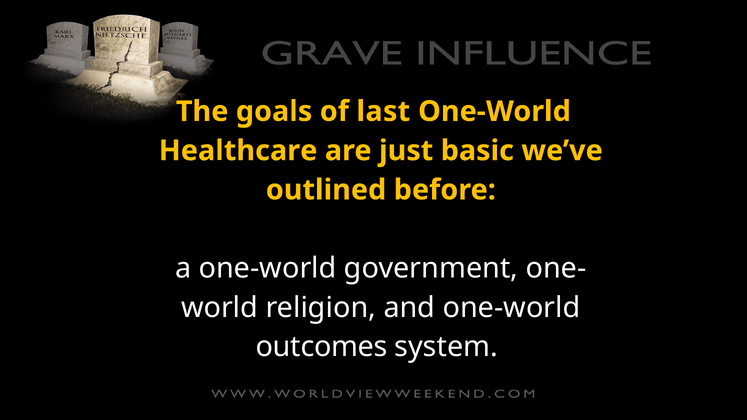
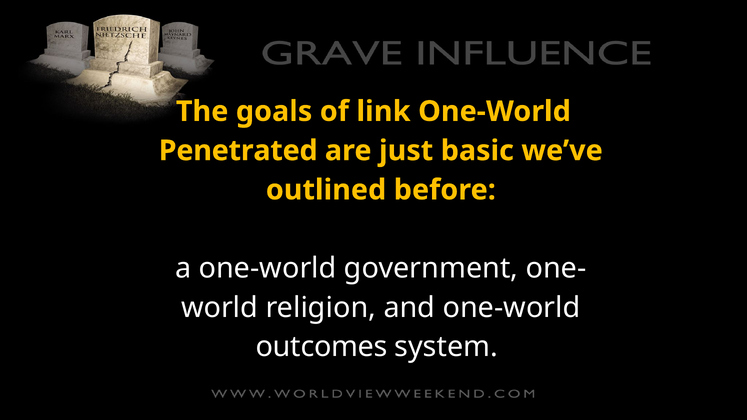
last: last -> link (383, 111)
Healthcare: Healthcare -> Penetrated (238, 151)
